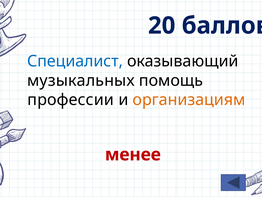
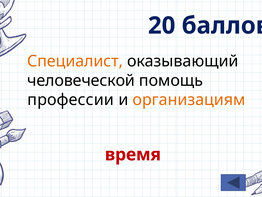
Специалист colour: blue -> orange (75, 61)
музыкальных: музыкальных -> человеческой (81, 80)
менее: менее -> время (133, 154)
